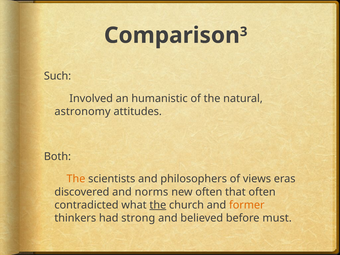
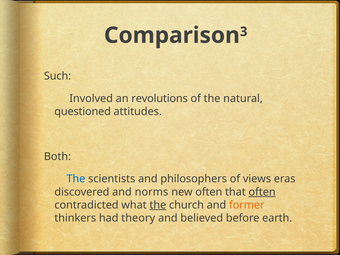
humanistic: humanistic -> revolutions (160, 98)
astronomy: astronomy -> questioned (83, 111)
The colour: orange -> blue (76, 179)
often underline: none -> present (262, 192)
strong: strong -> theory (138, 218)
must: must -> earth (277, 218)
